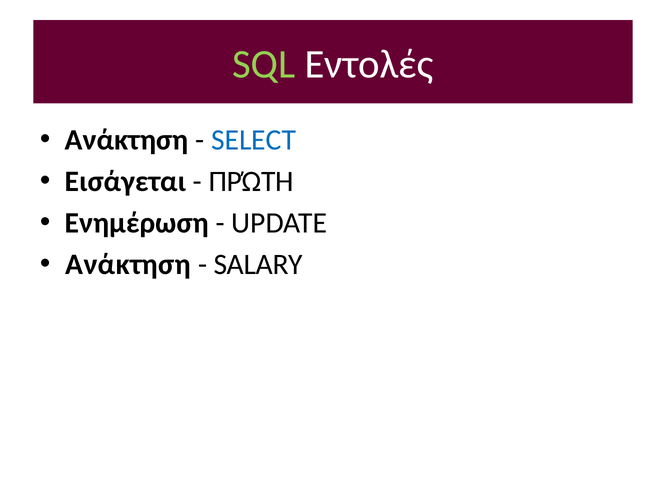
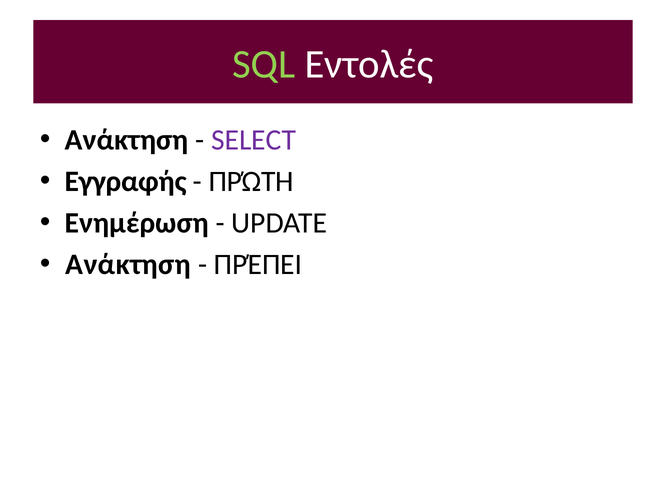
SELECT colour: blue -> purple (254, 140)
Εισάγεται: Εισάγεται -> Εγγραφής (126, 181)
SALARY: SALARY -> ΠΡΈΠΕΙ (258, 264)
